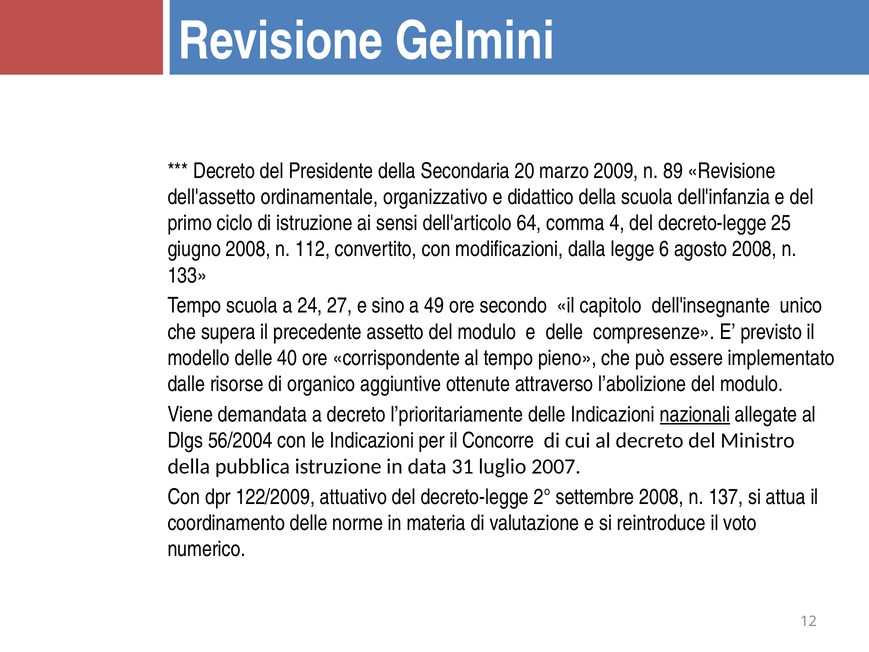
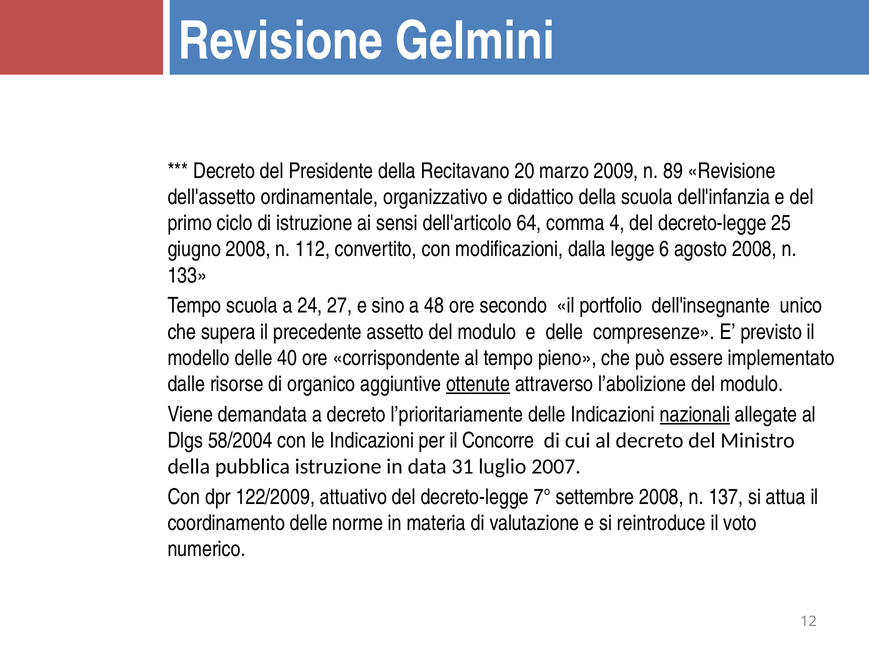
Secondaria: Secondaria -> Recitavano (465, 171)
49: 49 -> 48 (434, 306)
capitolo: capitolo -> portfolio (611, 306)
ottenute underline: none -> present (478, 384)
56/2004: 56/2004 -> 58/2004 (240, 440)
2°: 2° -> 7° (542, 497)
